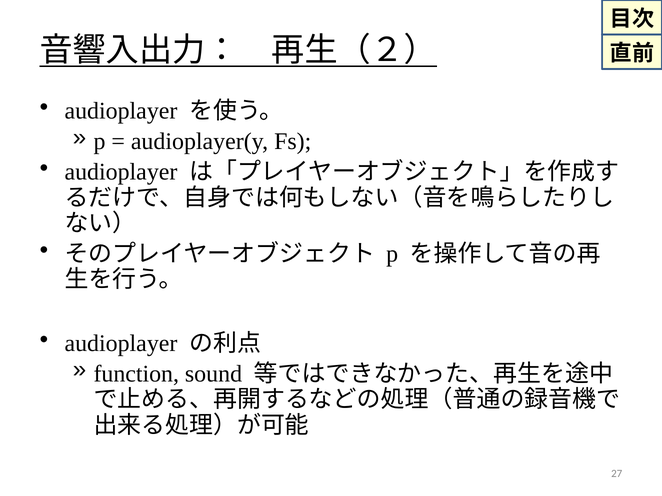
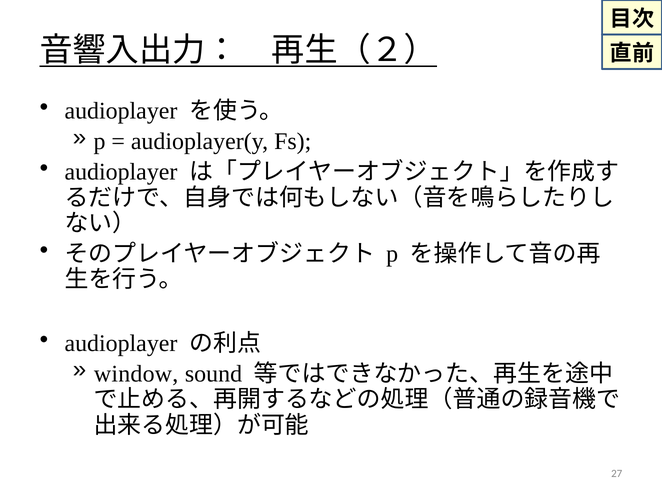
function: function -> window (136, 374)
